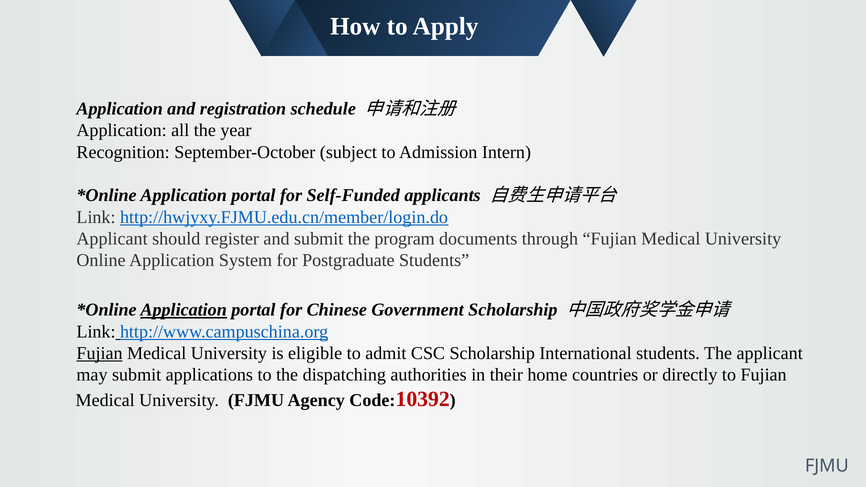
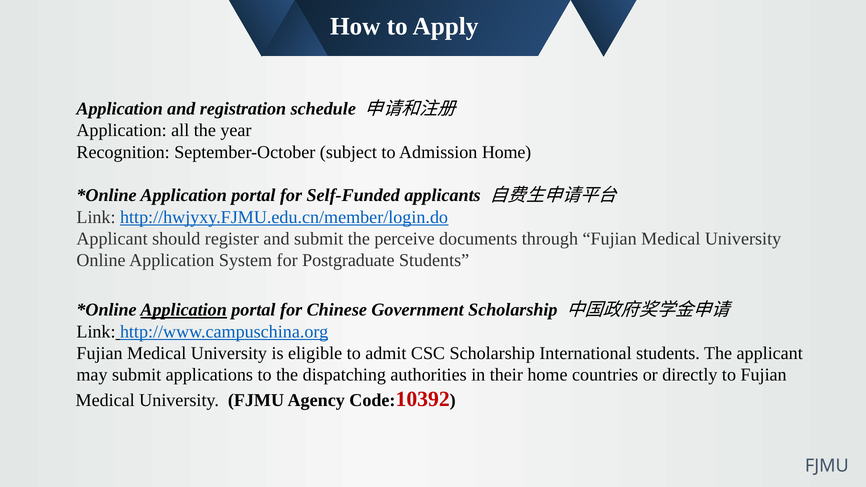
Admission Intern: Intern -> Home (507, 152)
program: program -> perceive (405, 239)
Fujian underline: present -> none (100, 353)
